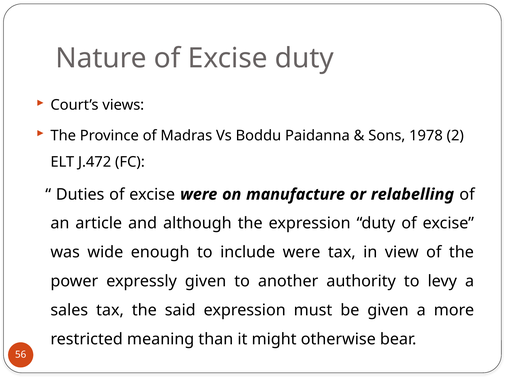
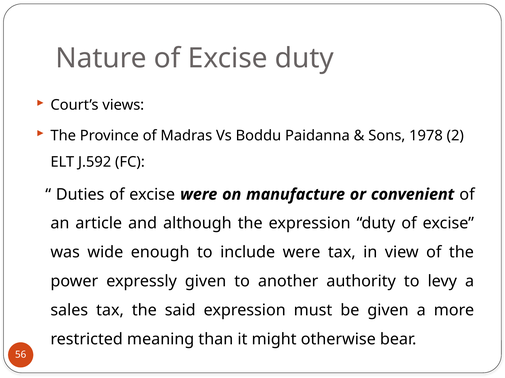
J.472: J.472 -> J.592 (95, 162)
relabelling: relabelling -> convenient (413, 195)
